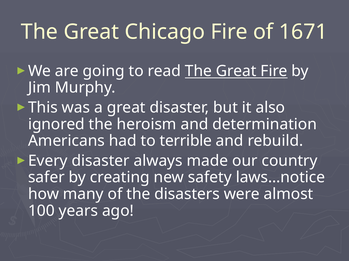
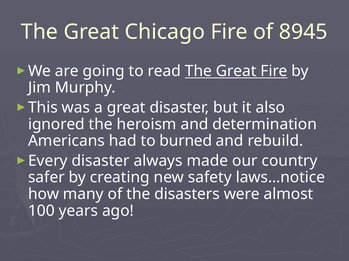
1671: 1671 -> 8945 (303, 32)
terrible: terrible -> burned (186, 141)
